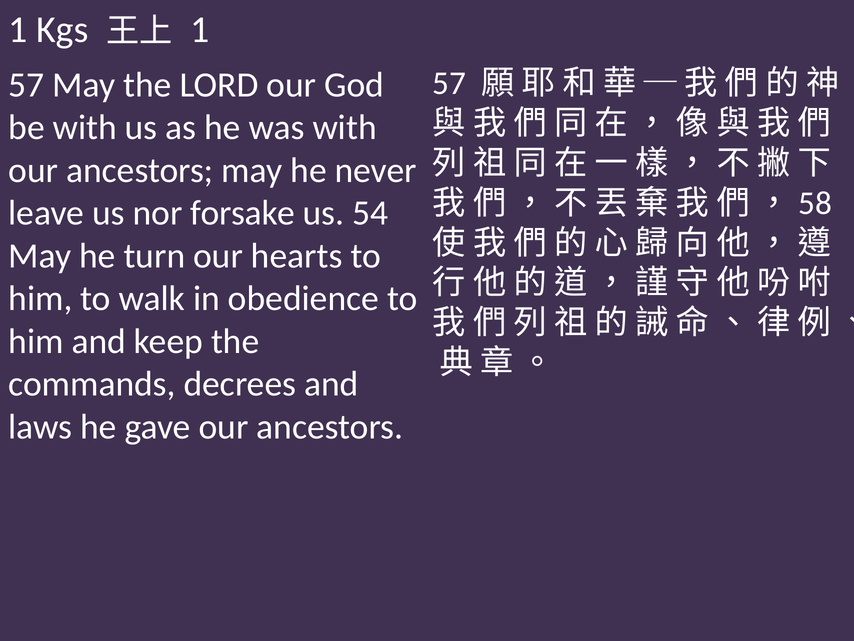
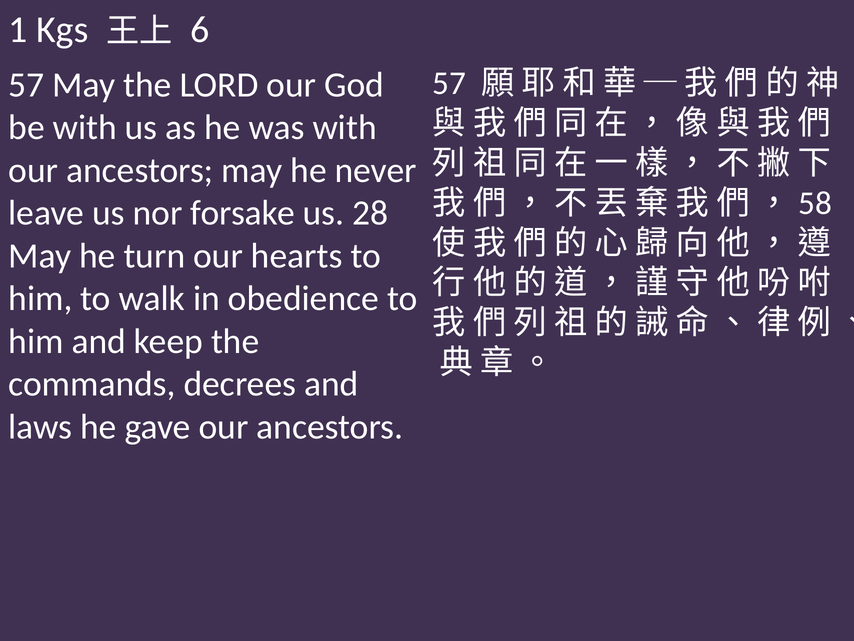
1: 1 -> 6 (200, 30)
54: 54 -> 28 (370, 213)
